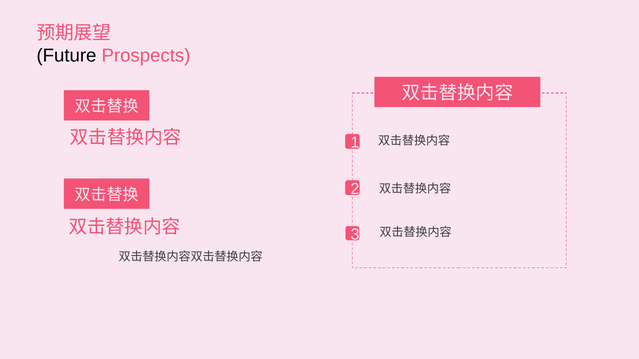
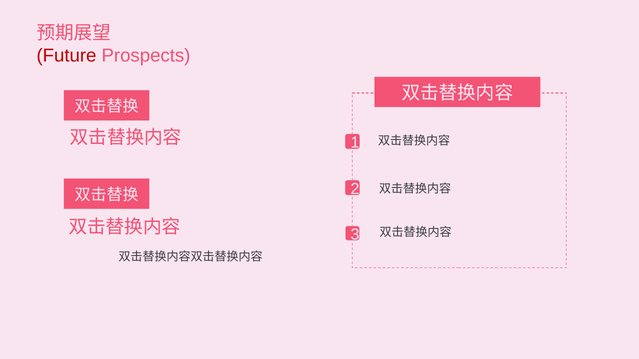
Future colour: black -> red (66, 55)
